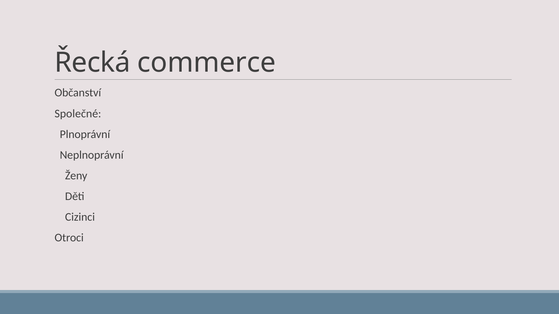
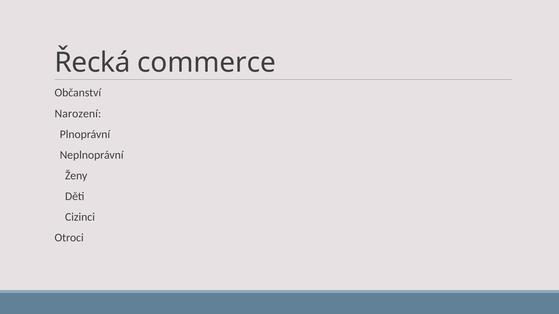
Společné: Společné -> Narození (78, 114)
